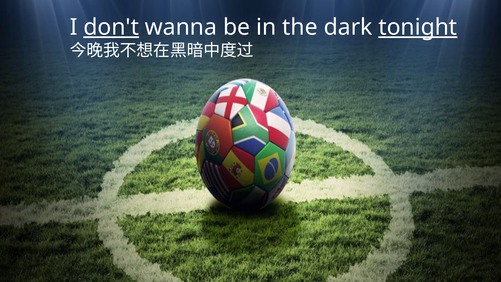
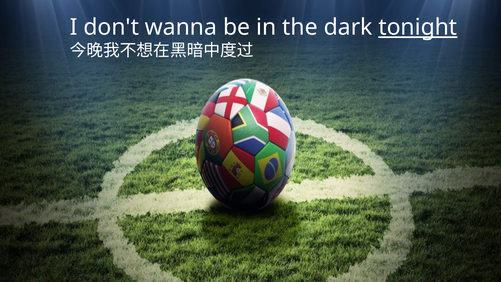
don't underline: present -> none (111, 27)
